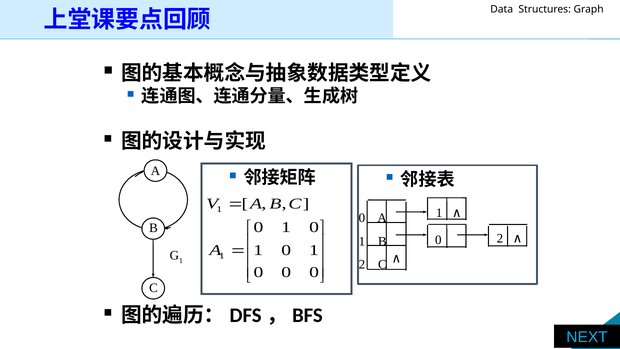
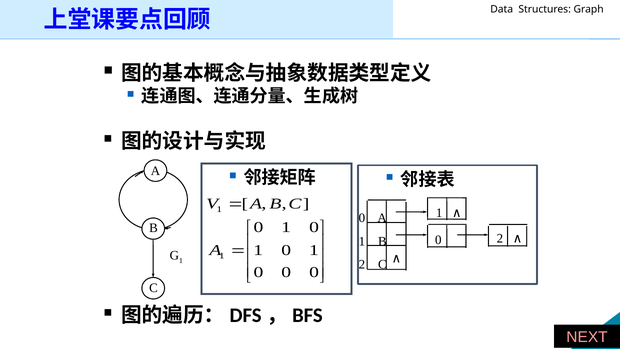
NEXT colour: light blue -> pink (587, 337)
